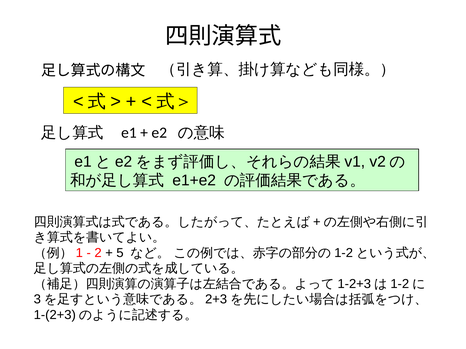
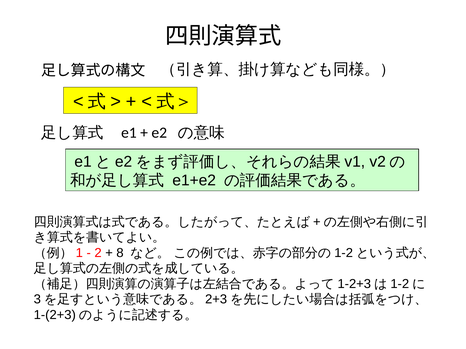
5: 5 -> 8 (120, 253)
